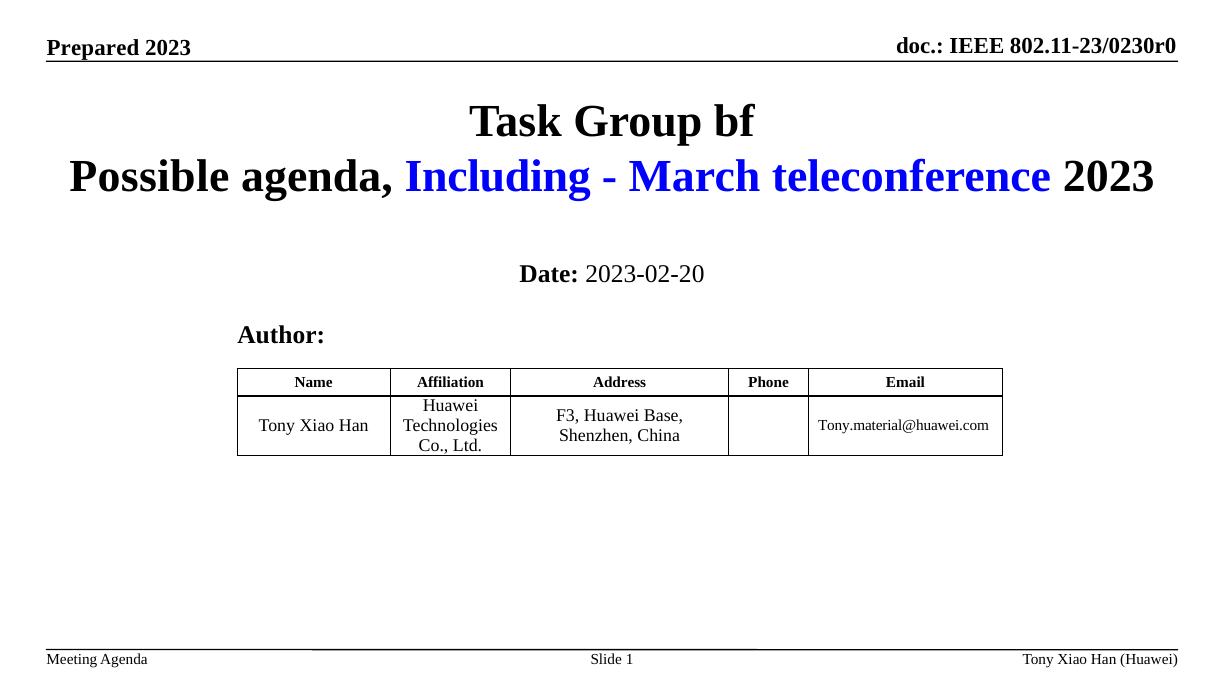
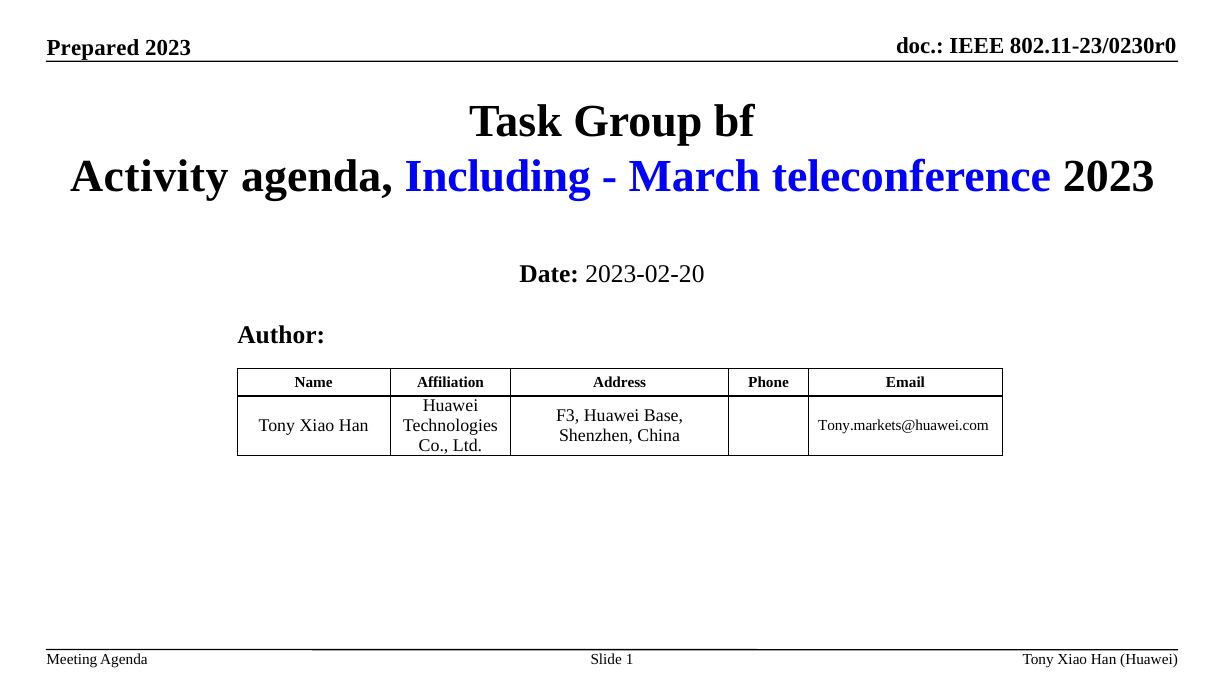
Possible: Possible -> Activity (149, 176)
Tony.material@huawei.com: Tony.material@huawei.com -> Tony.markets@huawei.com (903, 426)
